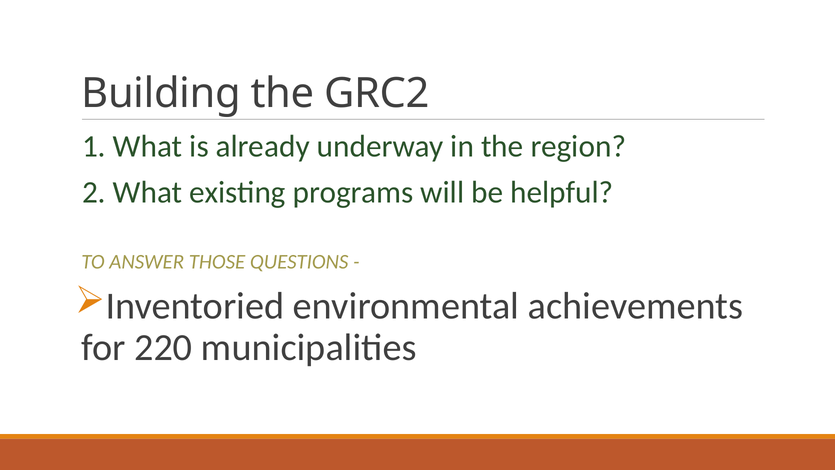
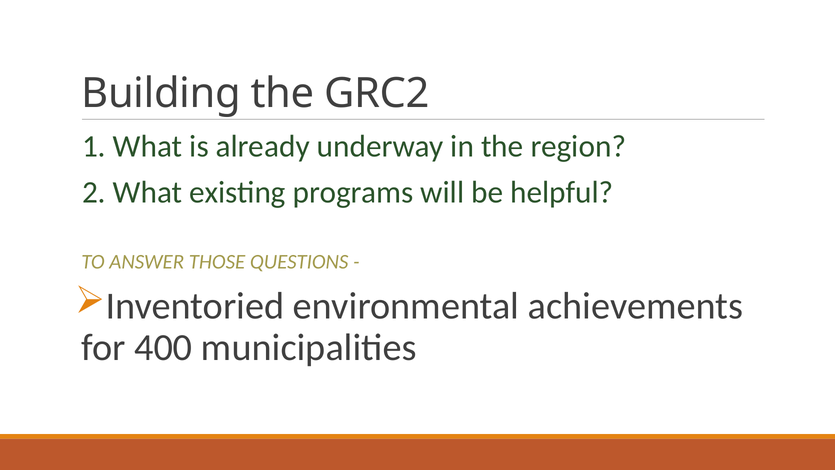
220: 220 -> 400 (163, 347)
